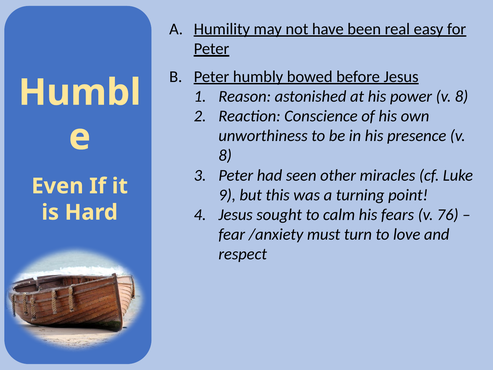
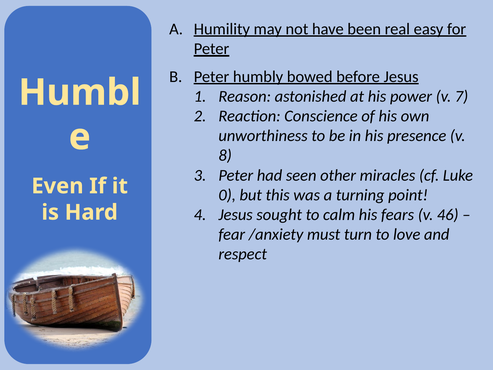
power v 8: 8 -> 7 (462, 96)
9: 9 -> 0 (227, 195)
76: 76 -> 46 (448, 215)
